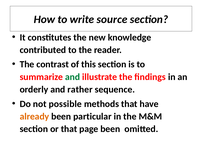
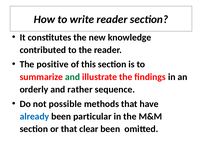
write source: source -> reader (112, 19)
contrast: contrast -> positive (53, 65)
already colour: orange -> blue (34, 117)
page: page -> clear (89, 129)
